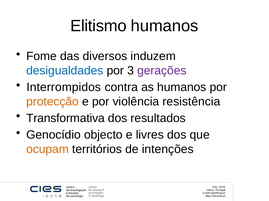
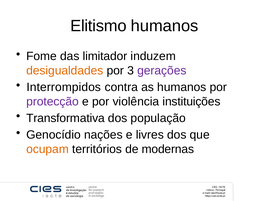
diversos: diversos -> limitador (105, 56)
desigualdades colour: blue -> orange (65, 71)
protecção colour: orange -> purple (52, 102)
resistência: resistência -> instituições (191, 102)
resultados: resultados -> população (158, 119)
objecto: objecto -> nações (103, 135)
intenções: intenções -> modernas (168, 150)
